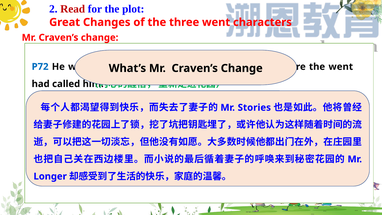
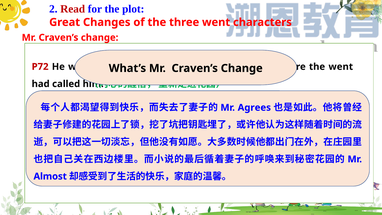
P72 colour: blue -> red (40, 67)
Stories: Stories -> Agrees (254, 108)
Longer: Longer -> Almost (50, 176)
